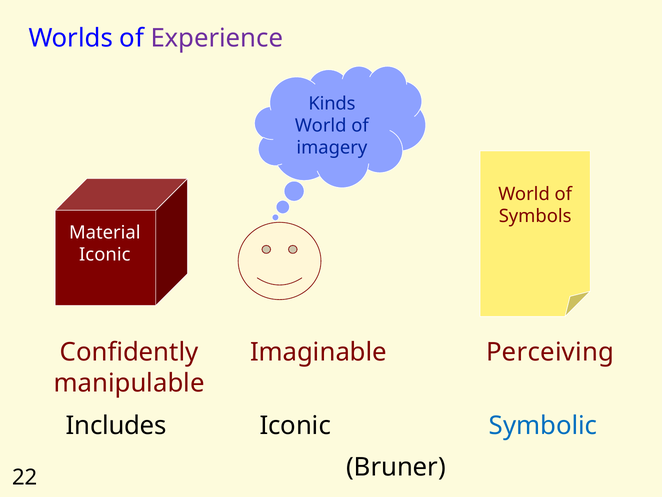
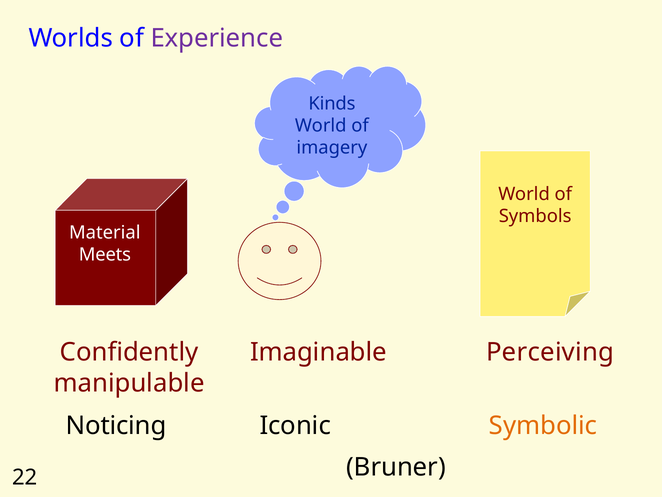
Iconic: Iconic -> Meets (105, 255)
Includes: Includes -> Noticing (116, 425)
Symbolic colour: blue -> orange (543, 425)
